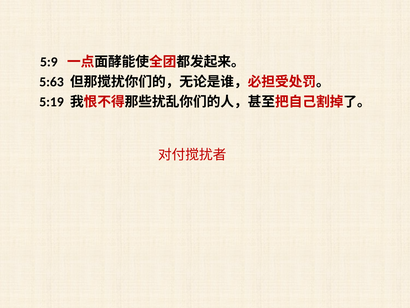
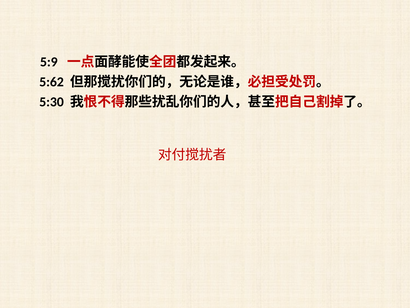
5:63: 5:63 -> 5:62 (52, 82)
5:19: 5:19 -> 5:30 (52, 102)
